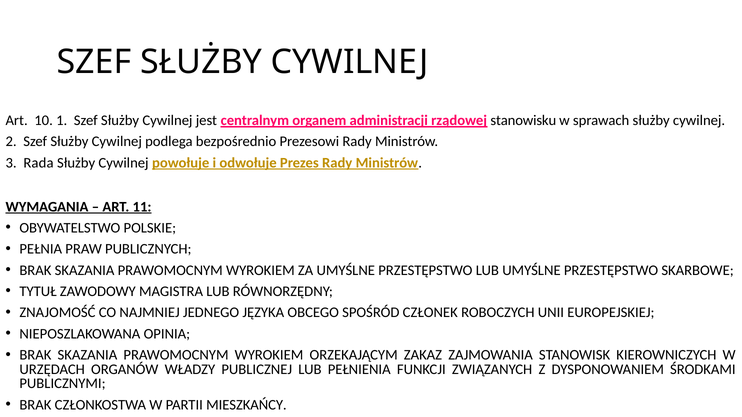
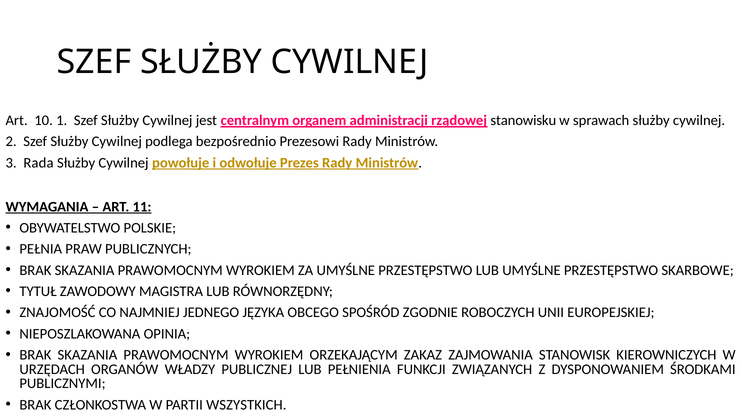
CZŁONEK: CZŁONEK -> ZGODNIE (430, 313)
MIESZKAŃCY: MIESZKAŃCY -> WSZYSTKICH (246, 405)
